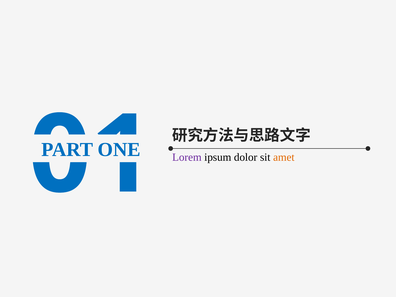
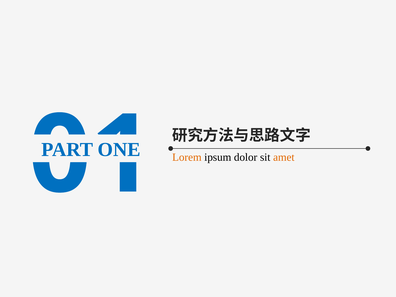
Lorem colour: purple -> orange (187, 157)
